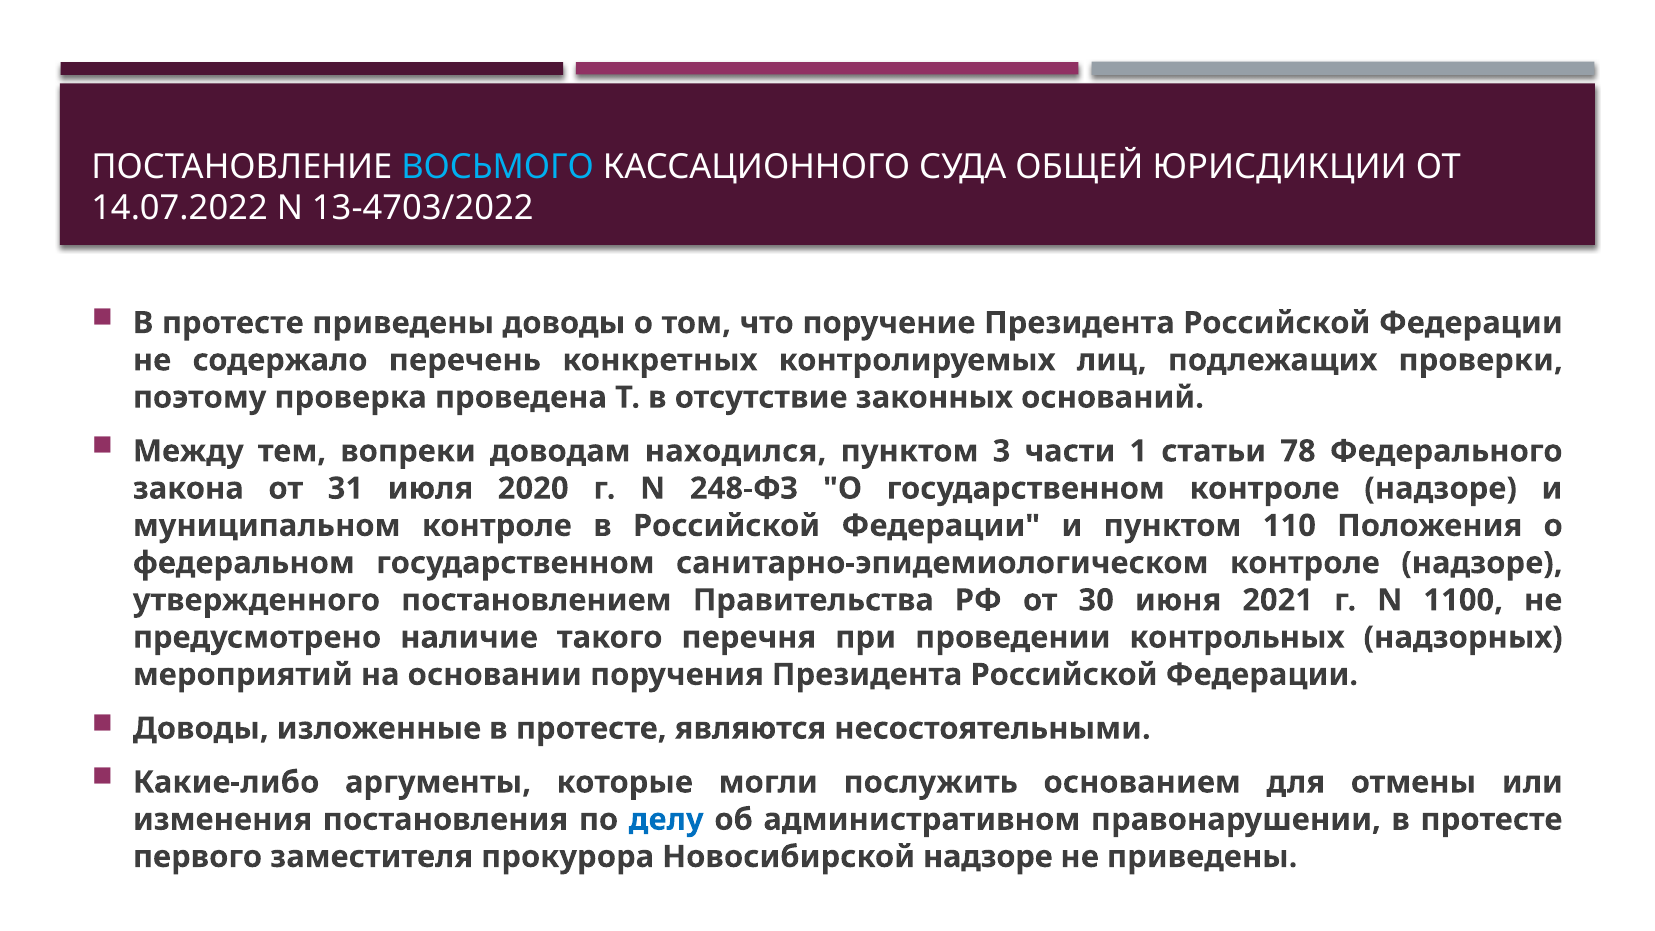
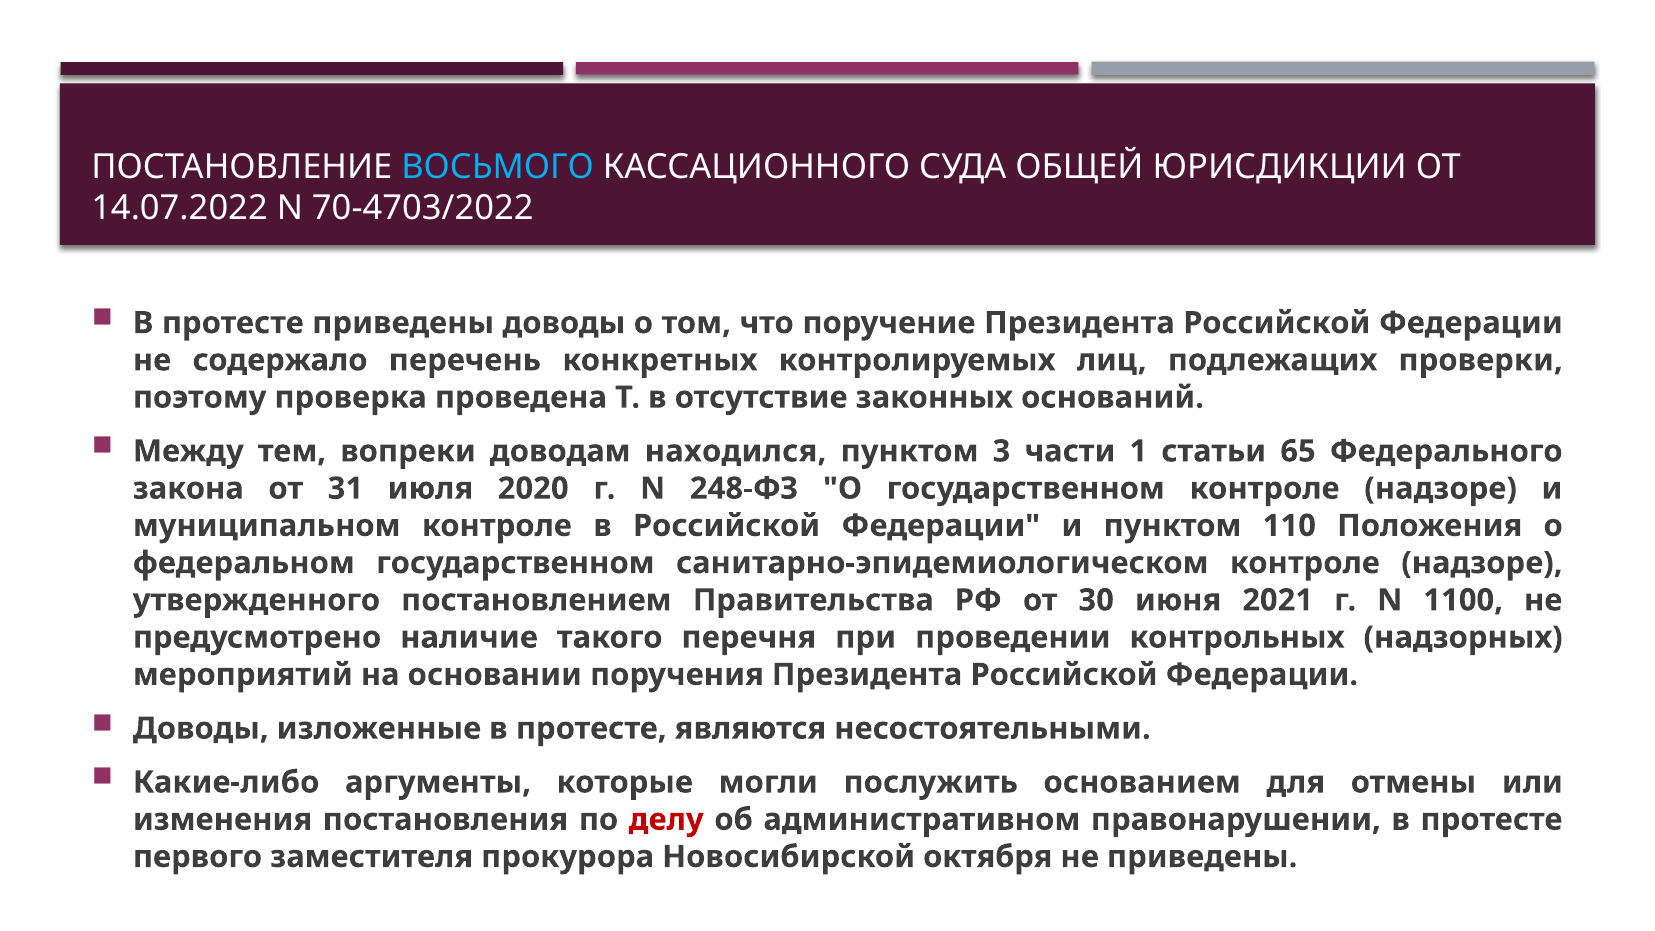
13-4703/2022: 13-4703/2022 -> 70-4703/2022 (423, 208)
78: 78 -> 65 (1298, 451)
делу colour: blue -> red (666, 819)
Новосибирской надзоре: надзоре -> октября (988, 857)
